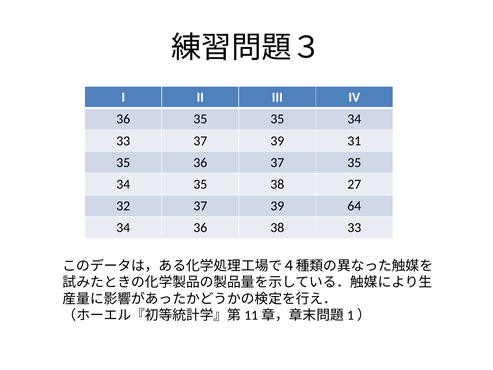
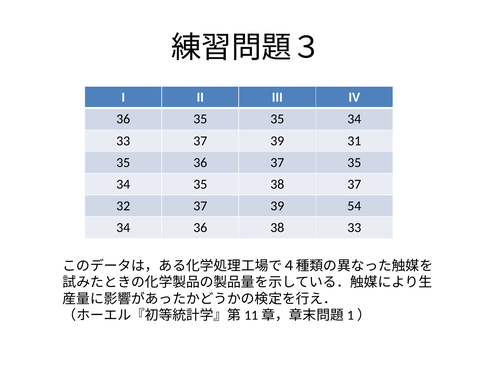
38 27: 27 -> 37 (354, 184)
64: 64 -> 54 (354, 206)
